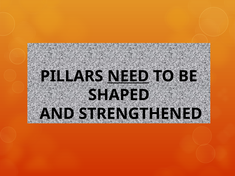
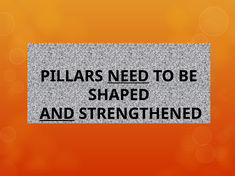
AND underline: none -> present (57, 114)
